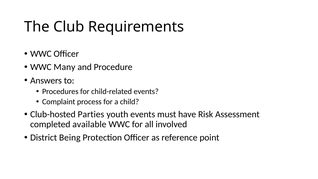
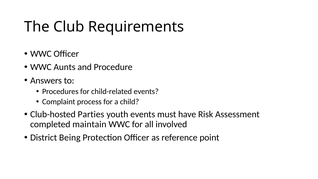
Many: Many -> Aunts (65, 67)
available: available -> maintain (89, 124)
